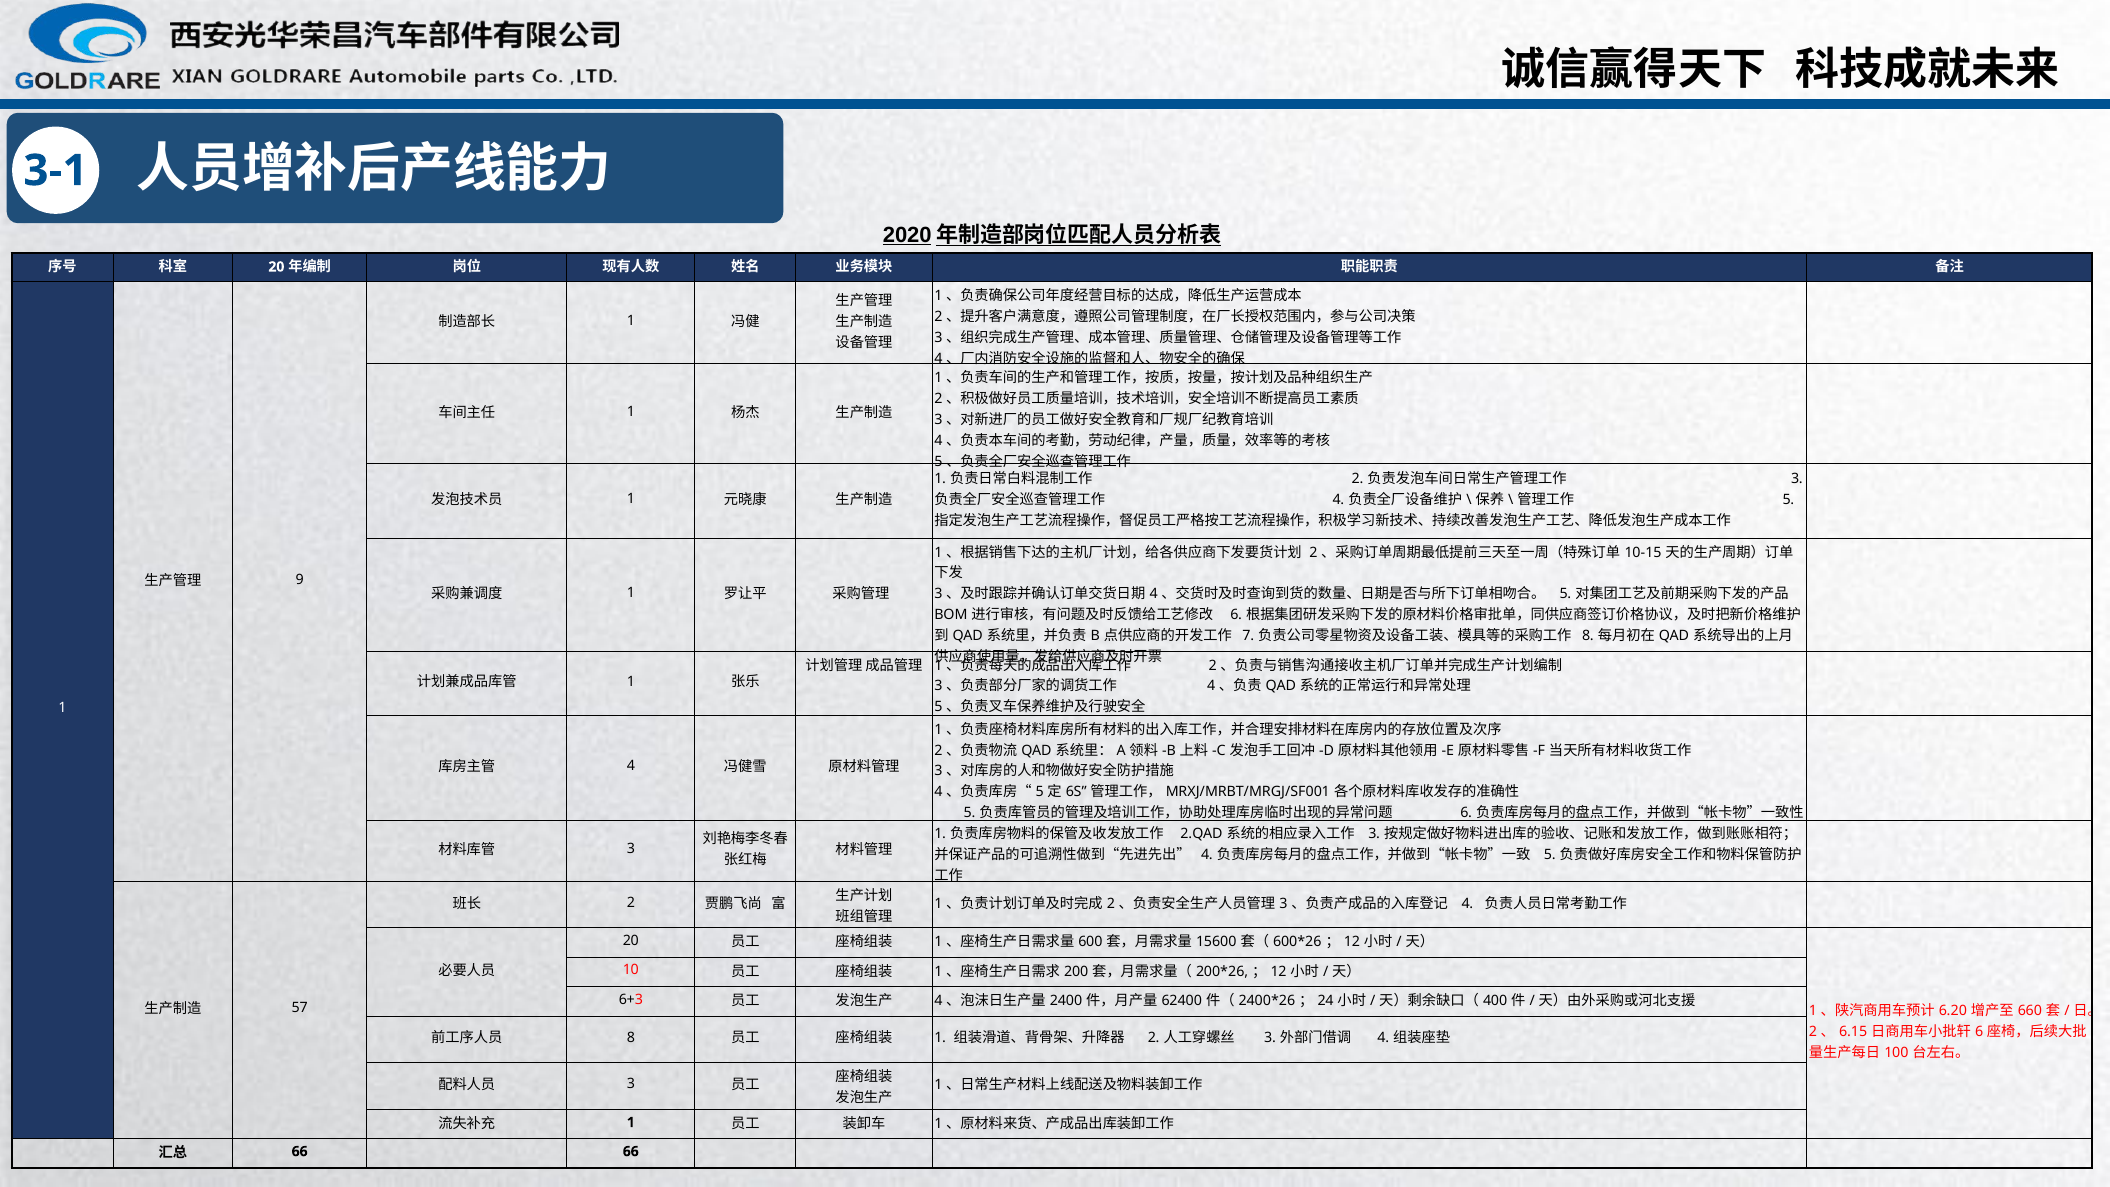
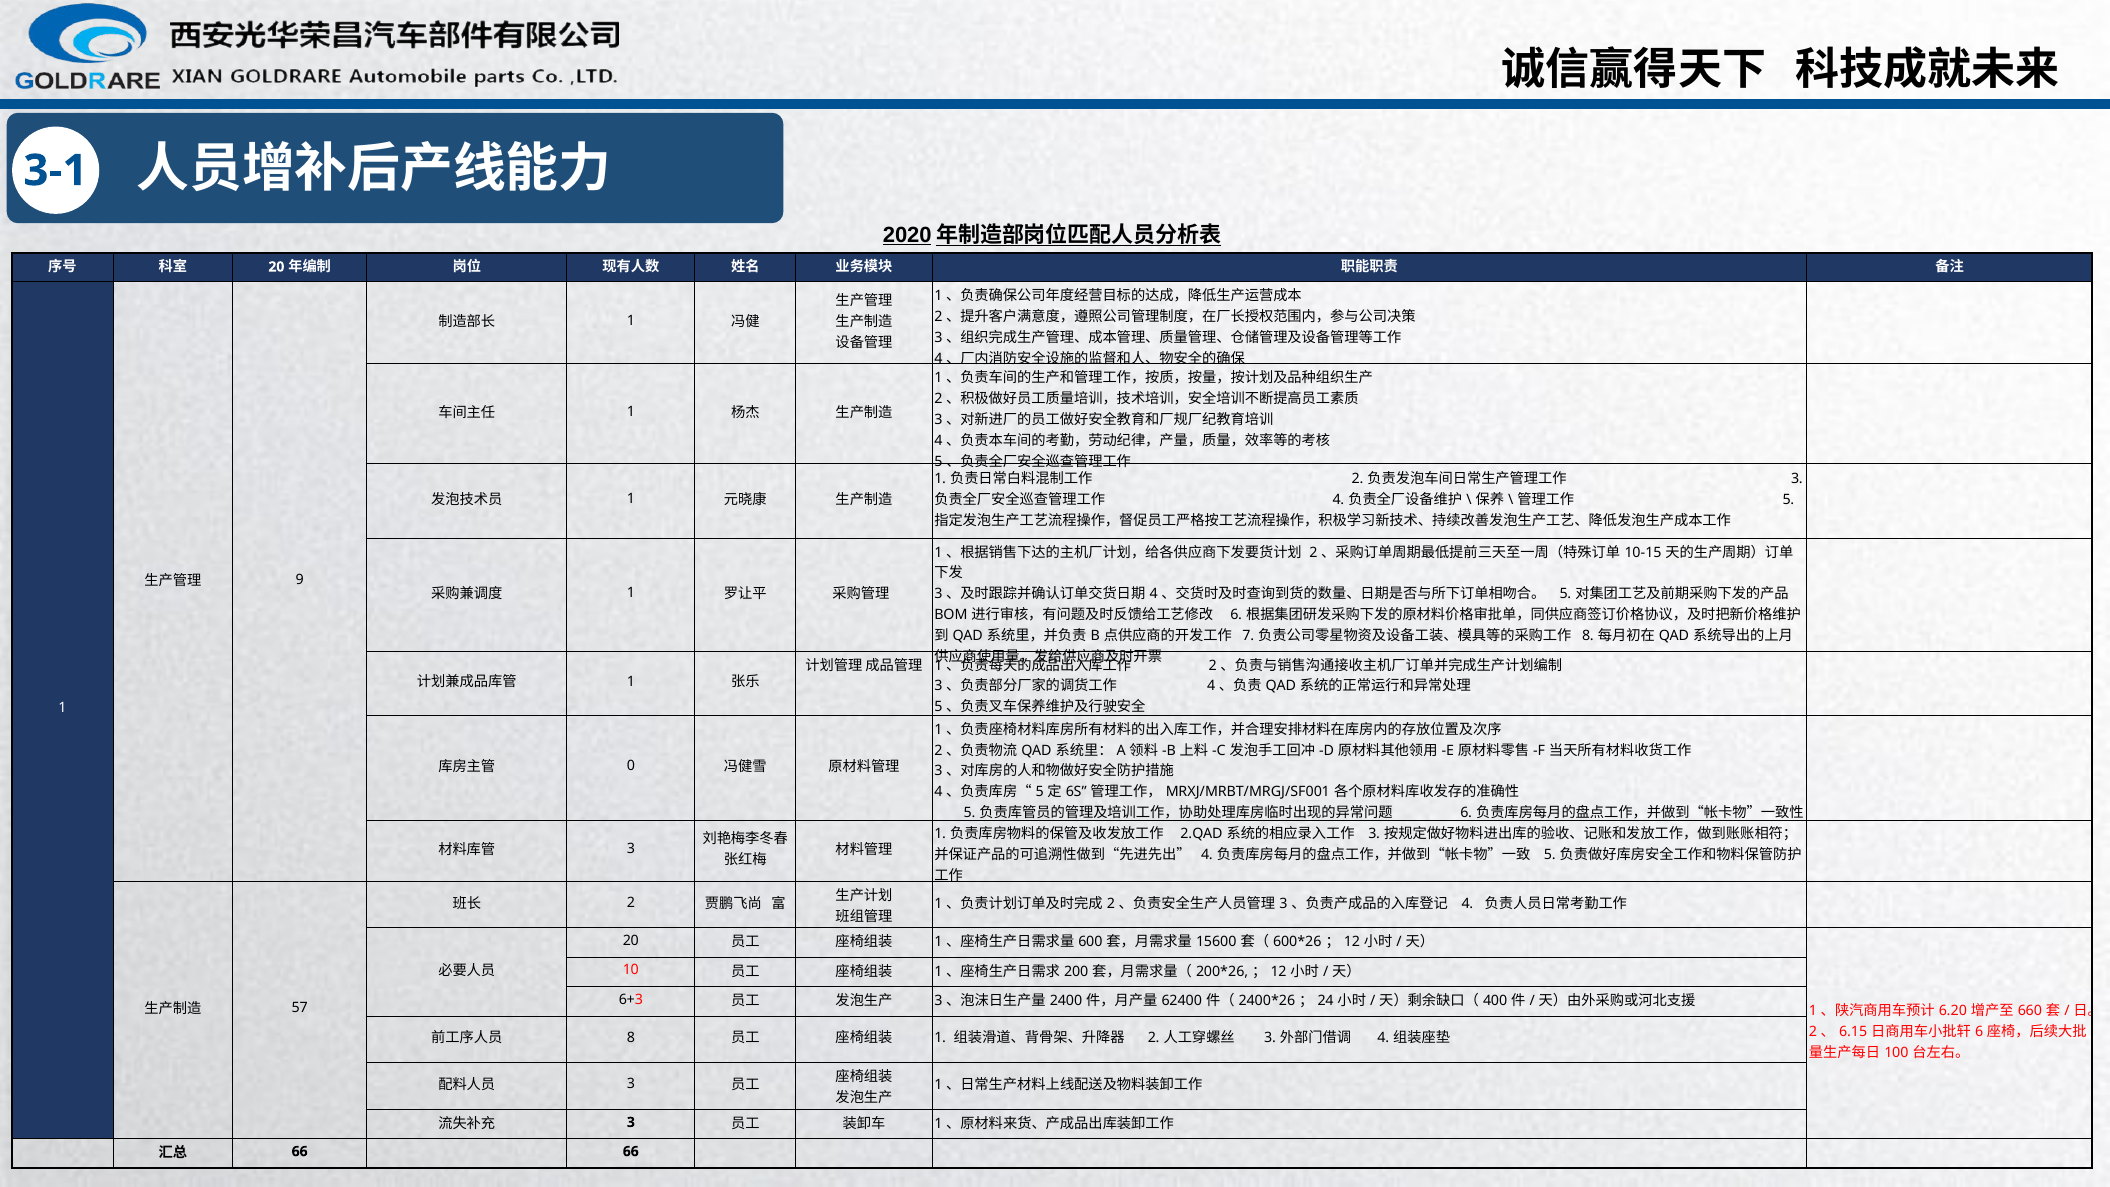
4: 4 -> 0 (631, 766)
4: 4 -> 3 (938, 1001)
1: 1 -> 3 (631, 1123)
